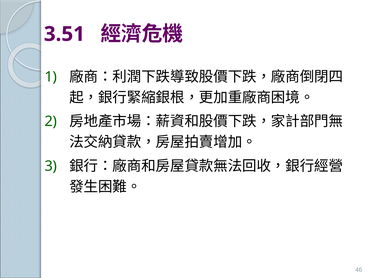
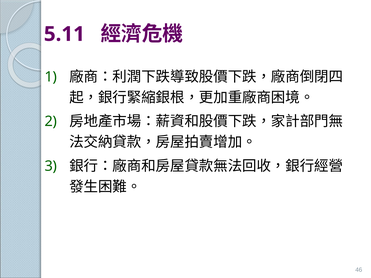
3.51: 3.51 -> 5.11 (64, 34)
